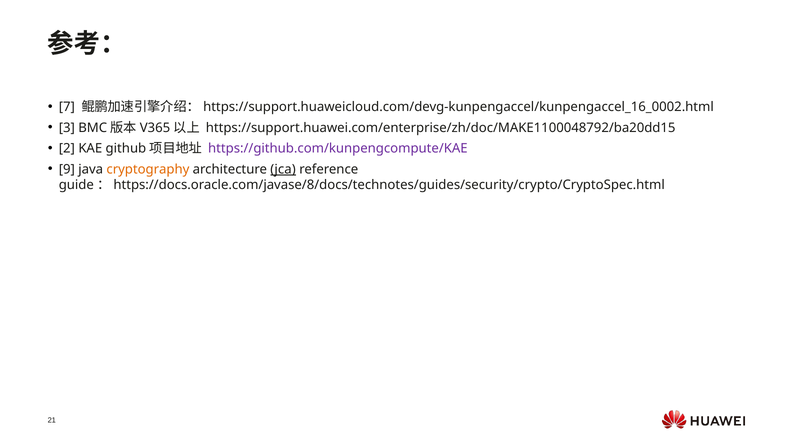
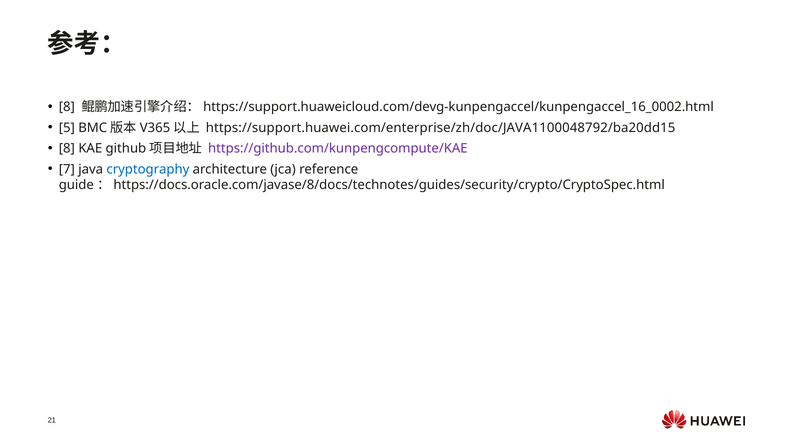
7: 7 -> 8 (67, 107)
3: 3 -> 5 (67, 128)
https://support.huawei.com/enterprise/zh/doc/MAKE1100048792/ba20dd15: https://support.huawei.com/enterprise/zh/doc/MAKE1100048792/ba20dd15 -> https://support.huawei.com/enterprise/zh/doc/JAVA1100048792/ba20dd15 (441, 128)
2: 2 -> 8 (67, 149)
9: 9 -> 7 (67, 169)
cryptography colour: orange -> blue (148, 169)
jca underline: present -> none (283, 169)
